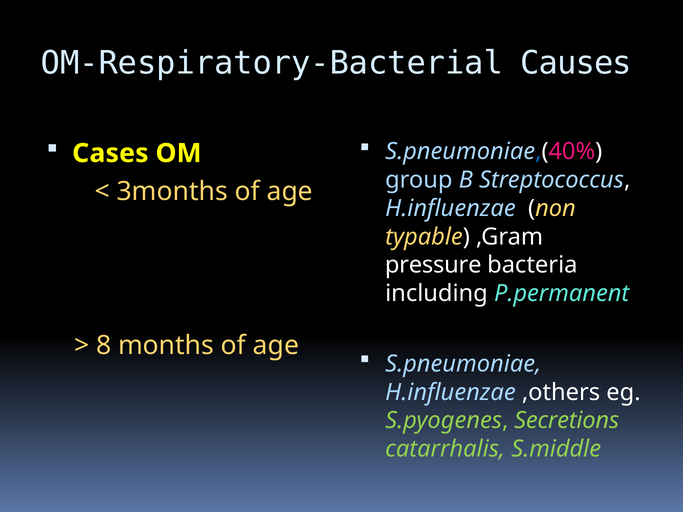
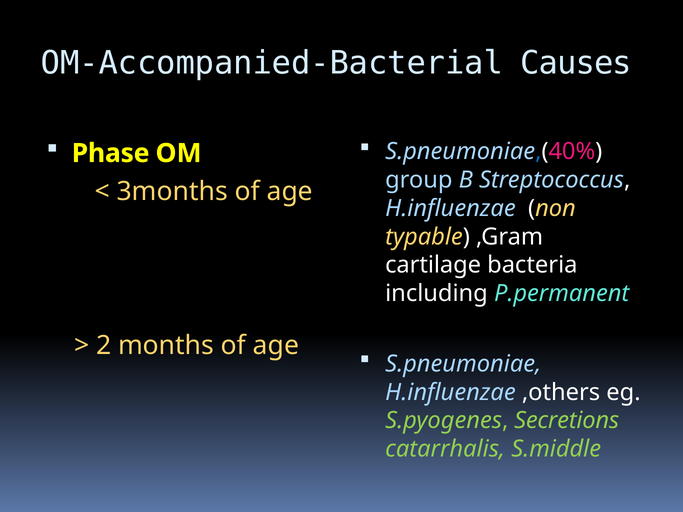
OM-Respiratory-Bacterial: OM-Respiratory-Bacterial -> OM-Accompanied-Bacterial (272, 63)
Cases: Cases -> Phase (111, 153)
pressure: pressure -> cartilage (433, 265)
8: 8 -> 2 (104, 346)
